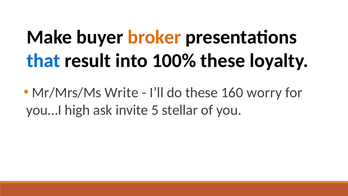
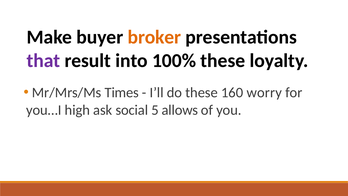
that colour: blue -> purple (43, 61)
Write: Write -> Times (122, 93)
invite: invite -> social (132, 110)
stellar: stellar -> allows (180, 110)
